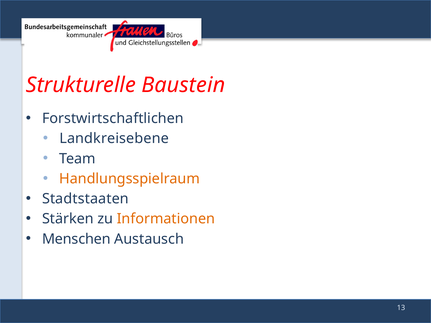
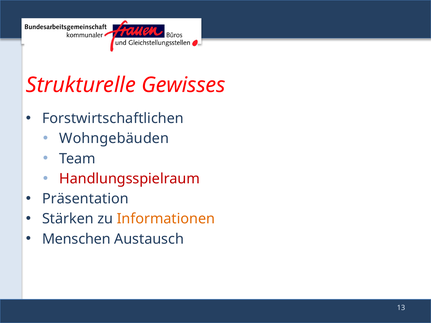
Baustein: Baustein -> Gewisses (183, 85)
Landkreisebene: Landkreisebene -> Wohngebäuden (114, 139)
Handlungsspielraum colour: orange -> red (130, 179)
Stadtstaaten: Stadtstaaten -> Präsentation (85, 199)
